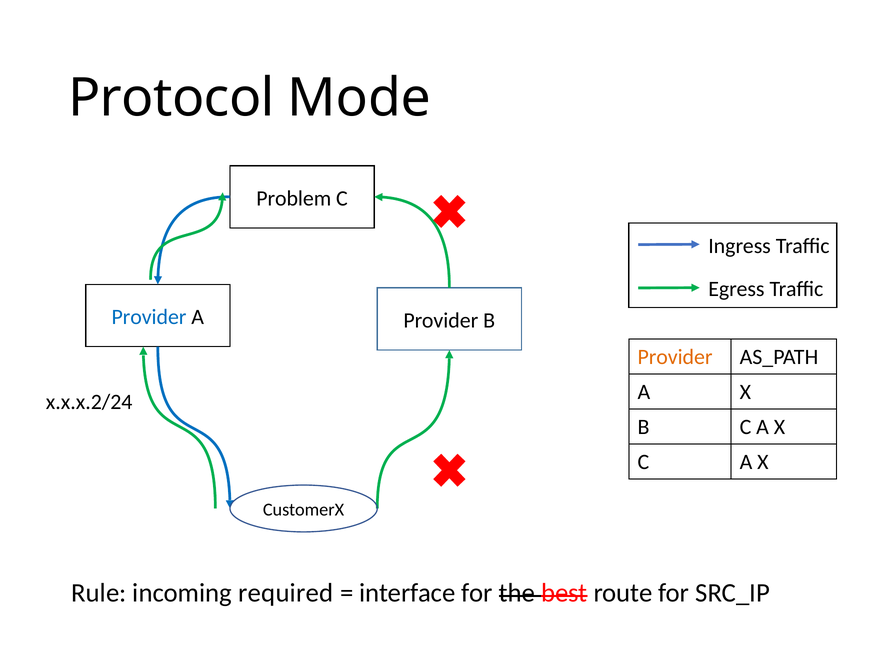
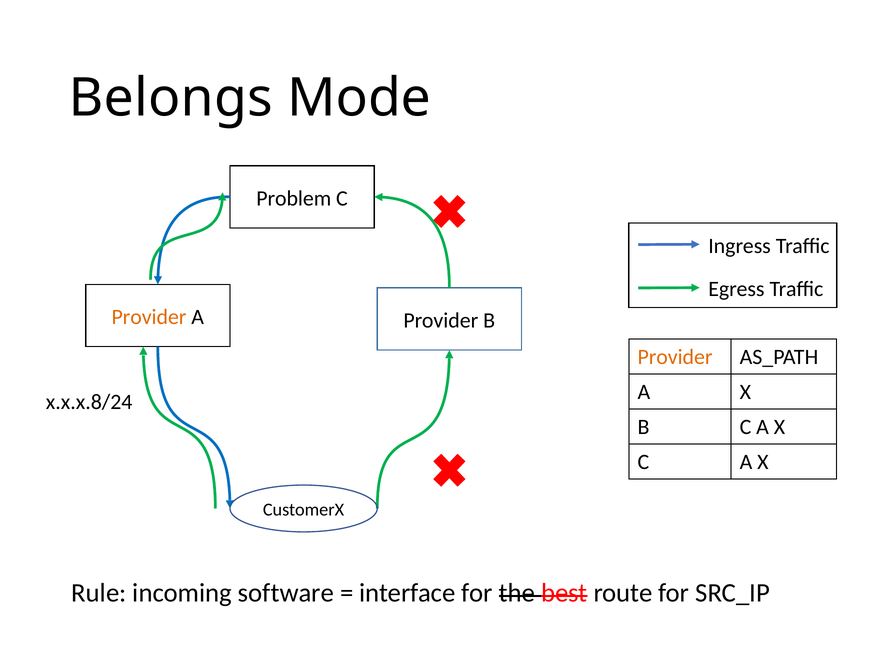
Protocol: Protocol -> Belongs (171, 98)
Provider colour: blue -> orange (149, 317)
x.x.x.2/24: x.x.x.2/24 -> x.x.x.8/24 (89, 402)
required: required -> software (286, 593)
